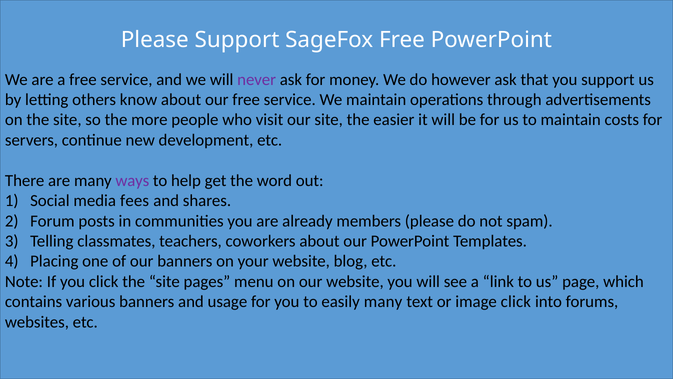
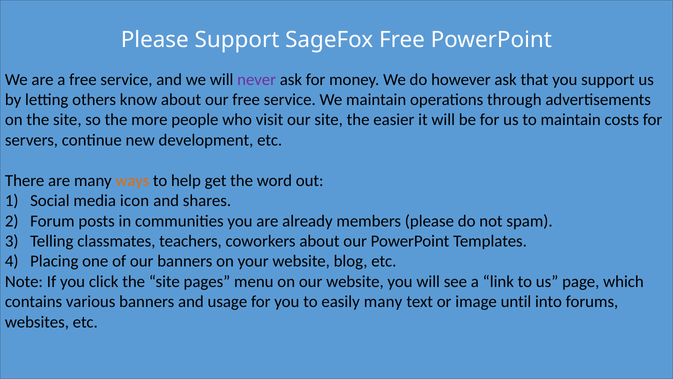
ways colour: purple -> orange (132, 180)
fees: fees -> icon (135, 201)
image click: click -> until (516, 301)
